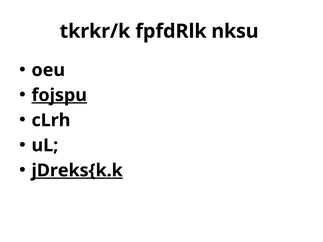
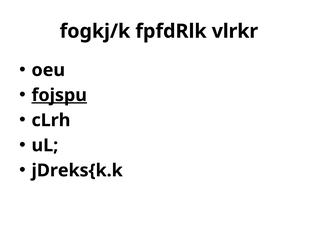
tkrkr/k: tkrkr/k -> fogkj/k (95, 31)
nksu: nksu -> vlrkr (235, 31)
jDreks{k.k underline: present -> none (77, 171)
